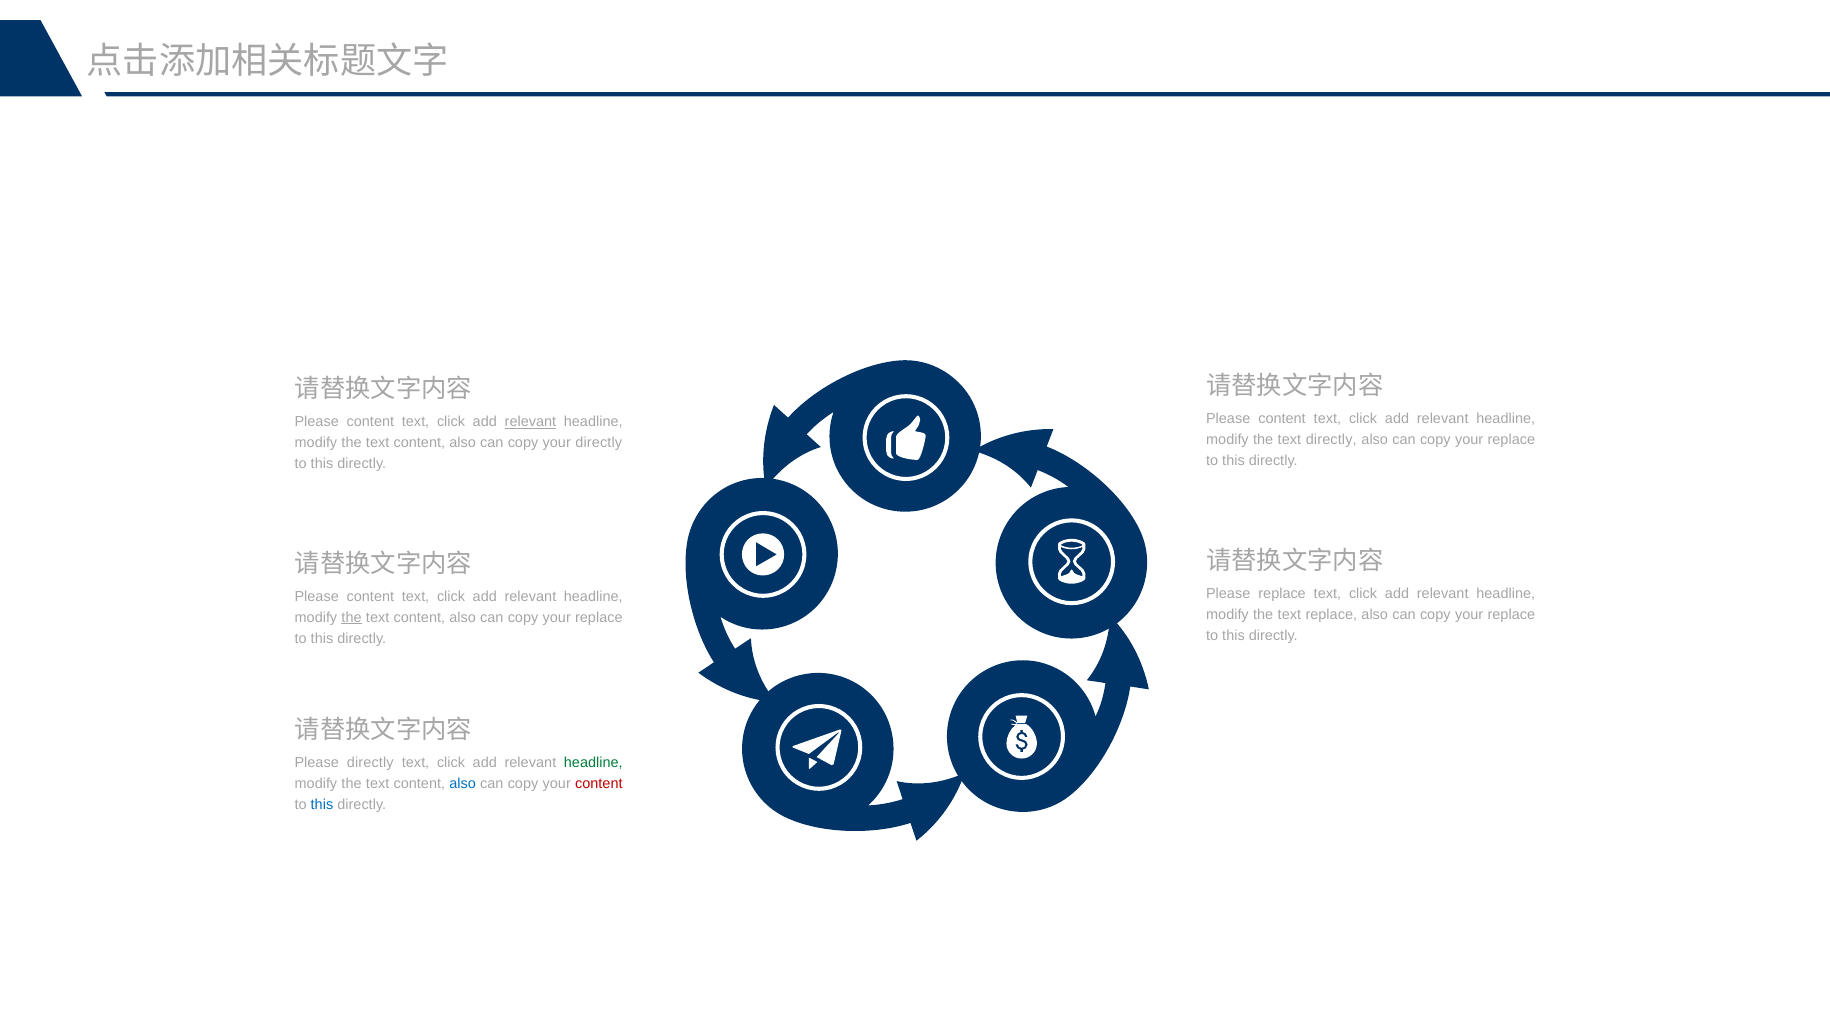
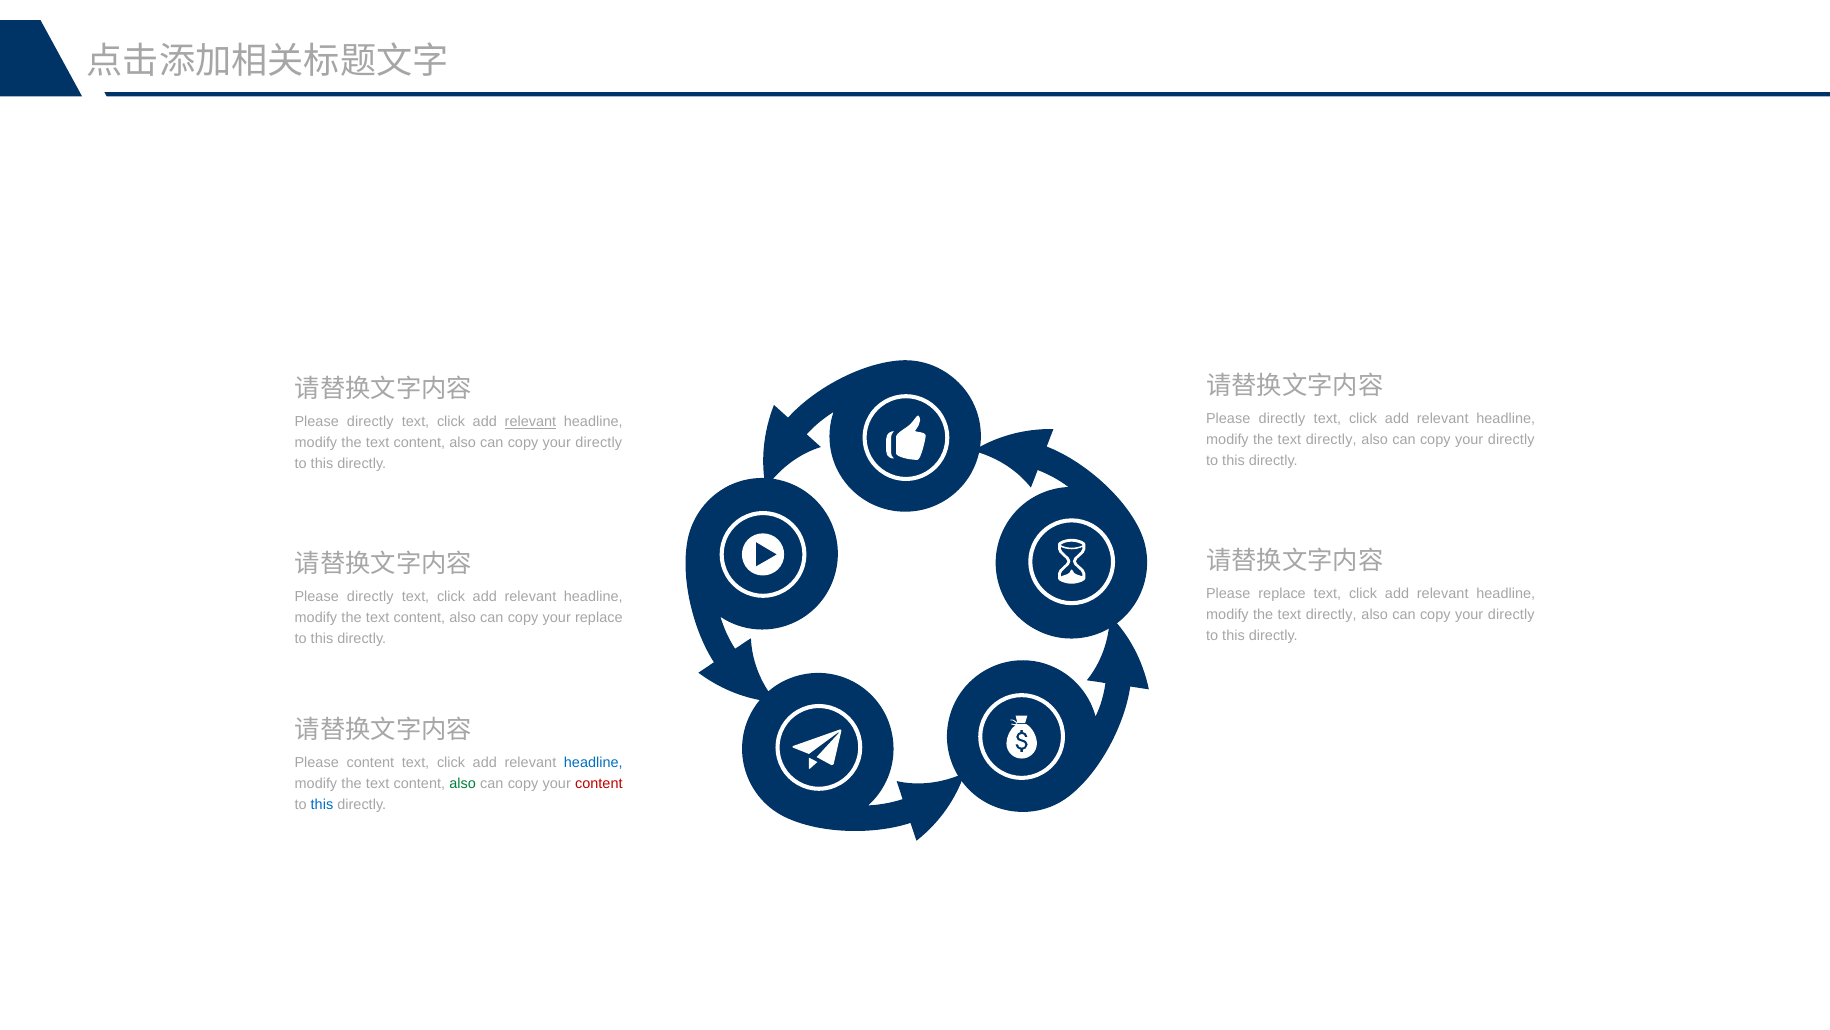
content: content -> directly (1282, 419)
content: content -> directly (370, 421)
replace: replace -> directly (1511, 440)
content: content -> directly (370, 596)
replace: replace -> directly (1331, 614)
replace: replace -> directly (1511, 614)
the underline: present -> none (352, 617)
Please directly: directly -> content (370, 762)
headline colour: green -> blue (593, 762)
also colour: blue -> green (463, 783)
